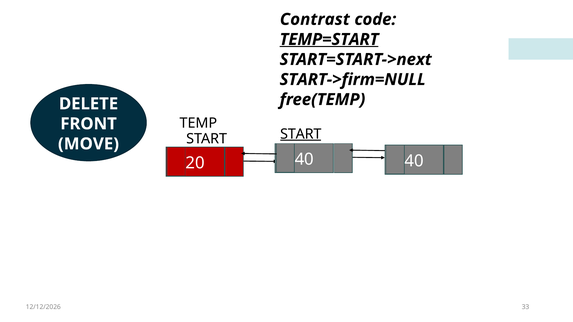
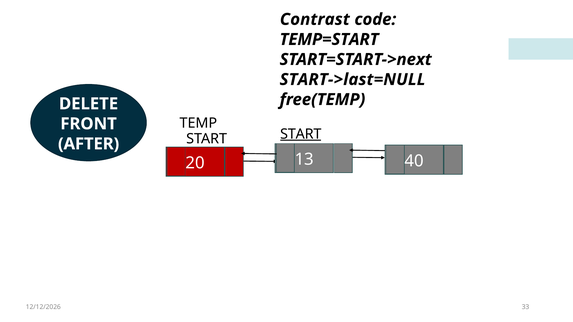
TEMP=START underline: present -> none (329, 39)
START->firm=NULL: START->firm=NULL -> START->last=NULL (353, 80)
MOVE: MOVE -> AFTER (89, 144)
20 40: 40 -> 13 (304, 159)
